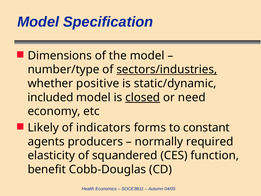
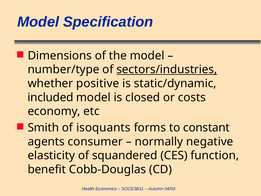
closed underline: present -> none (143, 97)
need: need -> costs (192, 97)
Likely: Likely -> Smith (43, 127)
indicators: indicators -> isoquants (103, 127)
producers: producers -> consumer (95, 141)
required: required -> negative (210, 141)
